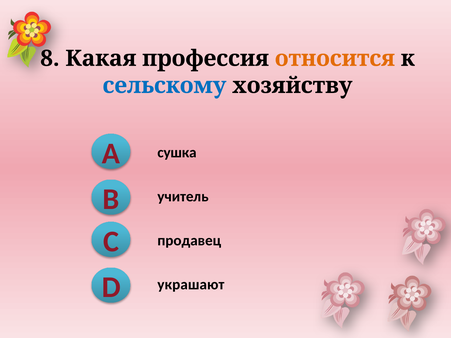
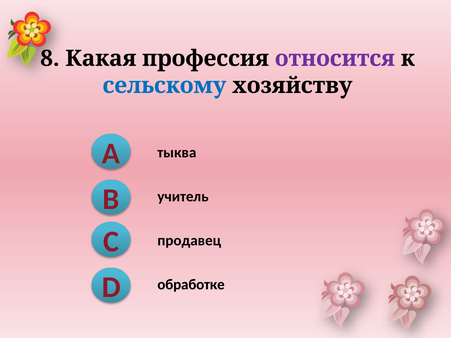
относится colour: orange -> purple (335, 59)
сушка: сушка -> тыква (177, 153)
украшают: украшают -> обработке (191, 285)
